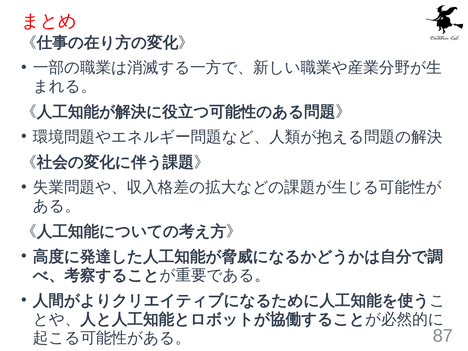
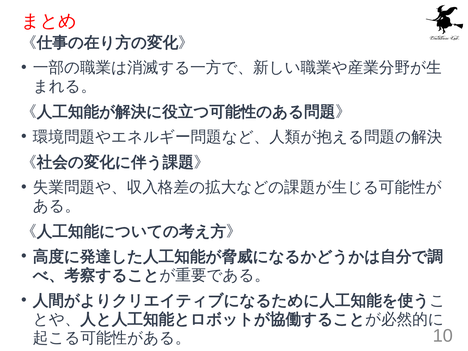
87: 87 -> 10 (443, 336)
